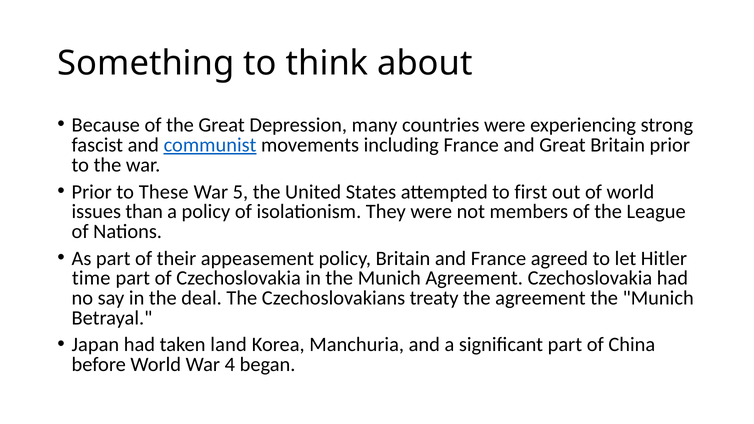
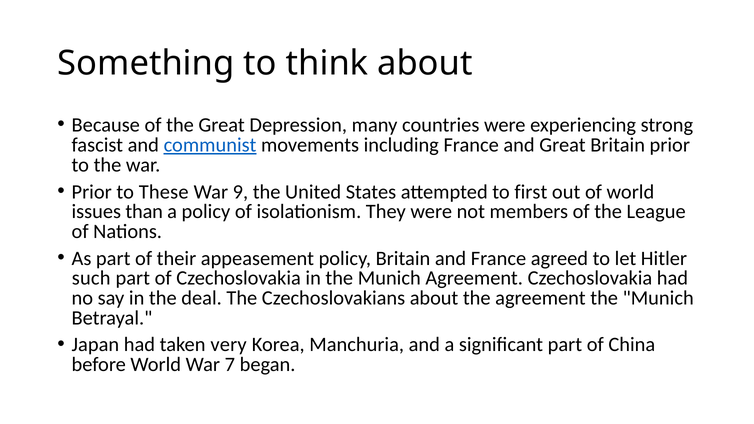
5: 5 -> 9 (240, 192)
time: time -> such (91, 278)
Czechoslovakians treaty: treaty -> about (434, 298)
land: land -> very (229, 345)
4: 4 -> 7 (230, 365)
